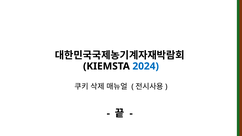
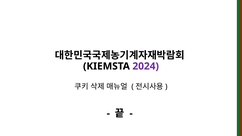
2024 colour: blue -> purple (146, 66)
